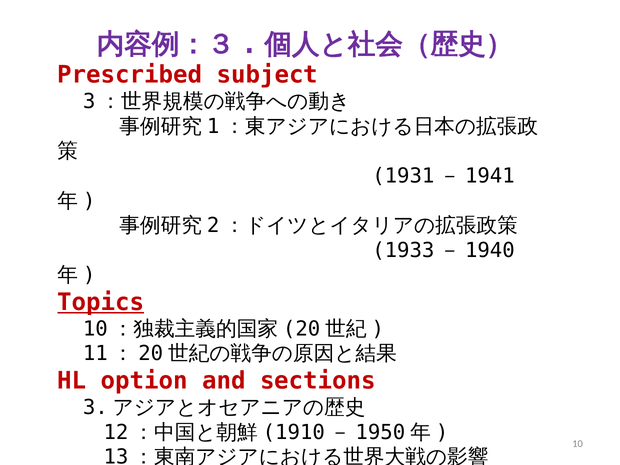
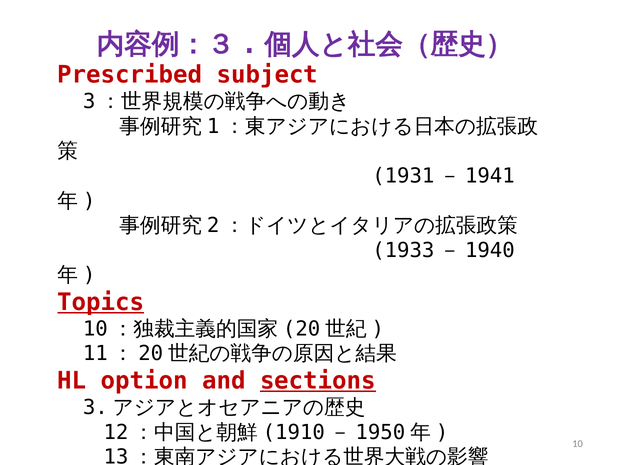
sections underline: none -> present (318, 381)
